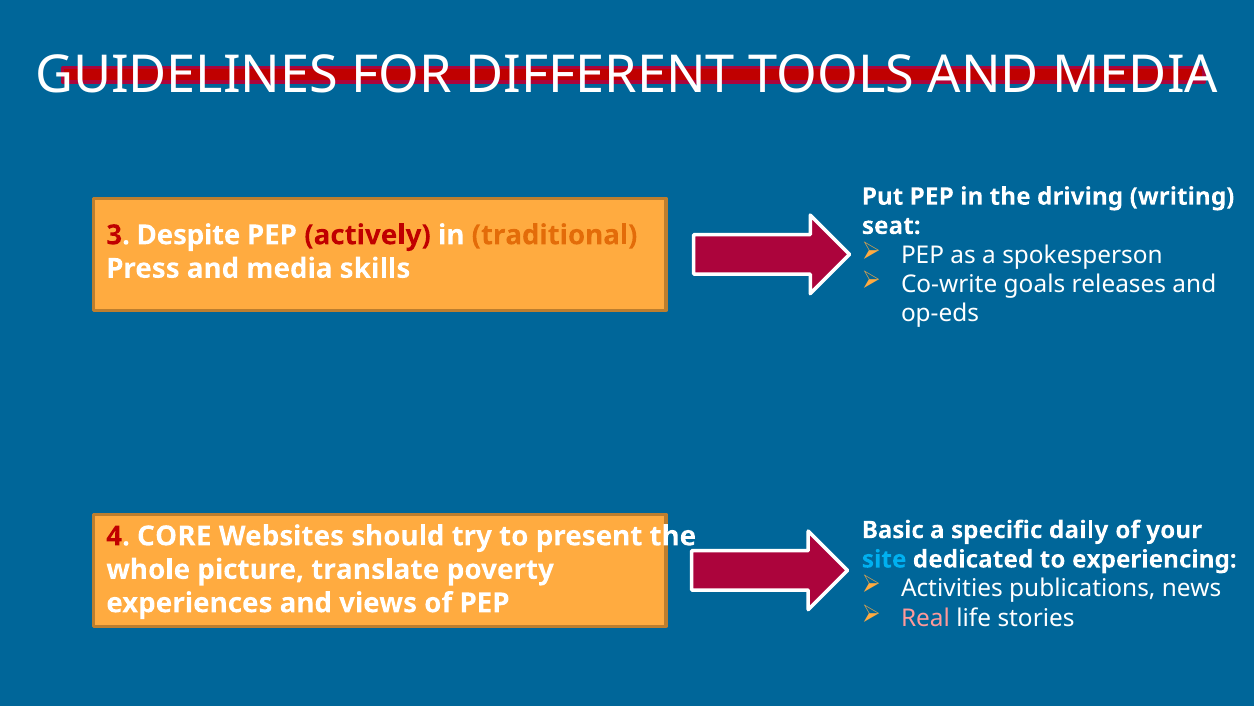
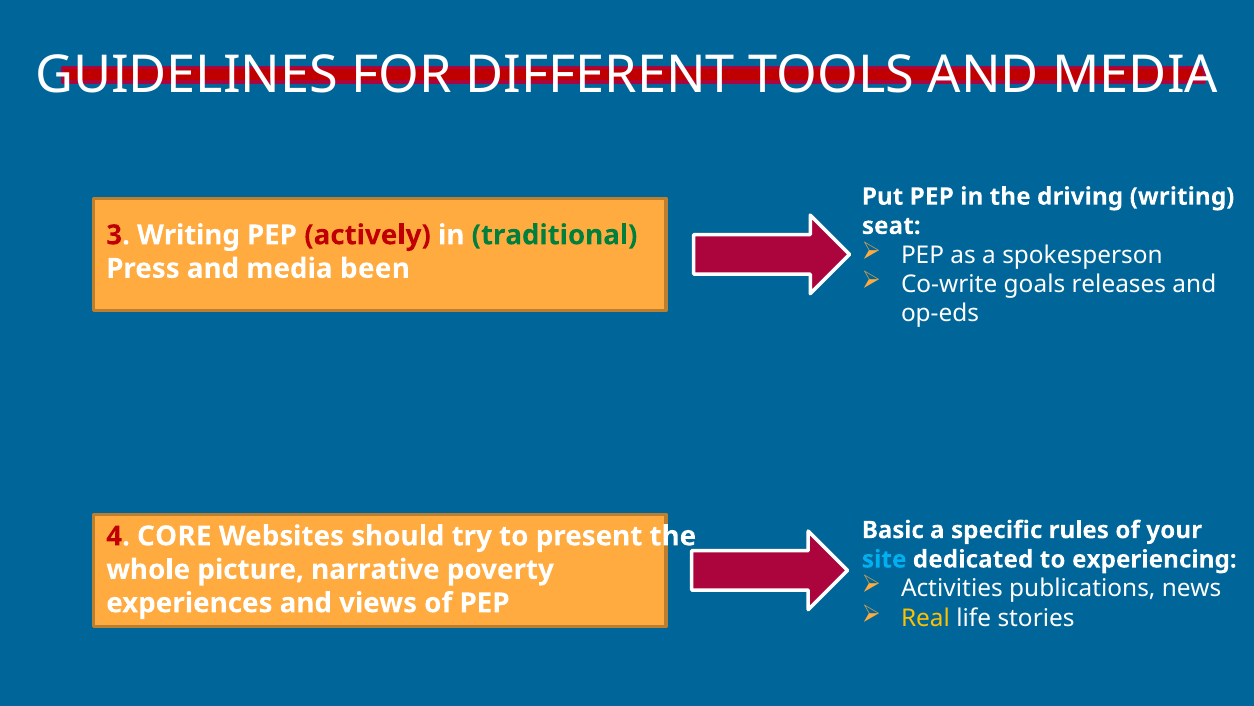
3 Despite: Despite -> Writing (188, 235)
traditional colour: orange -> green (555, 235)
skills: skills -> been (375, 268)
daily: daily -> rules (1079, 530)
translate: translate -> narrative (375, 569)
Real colour: pink -> yellow (926, 618)
